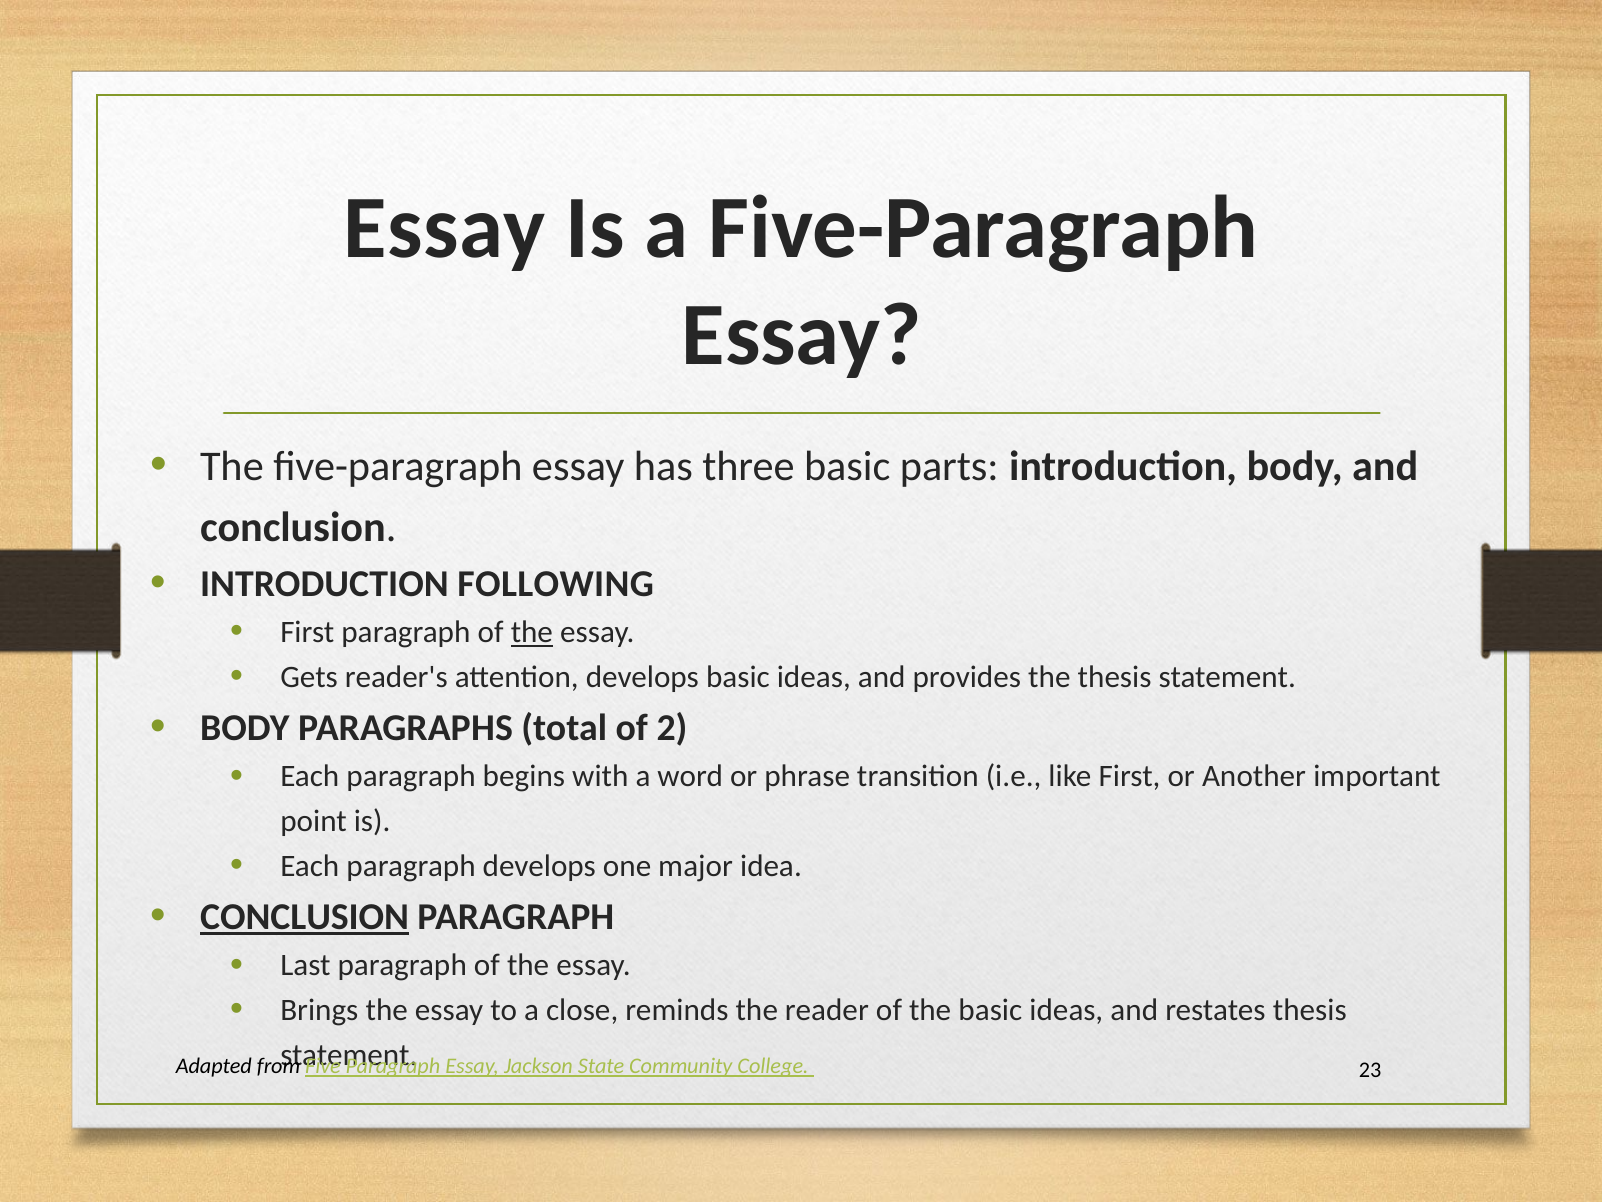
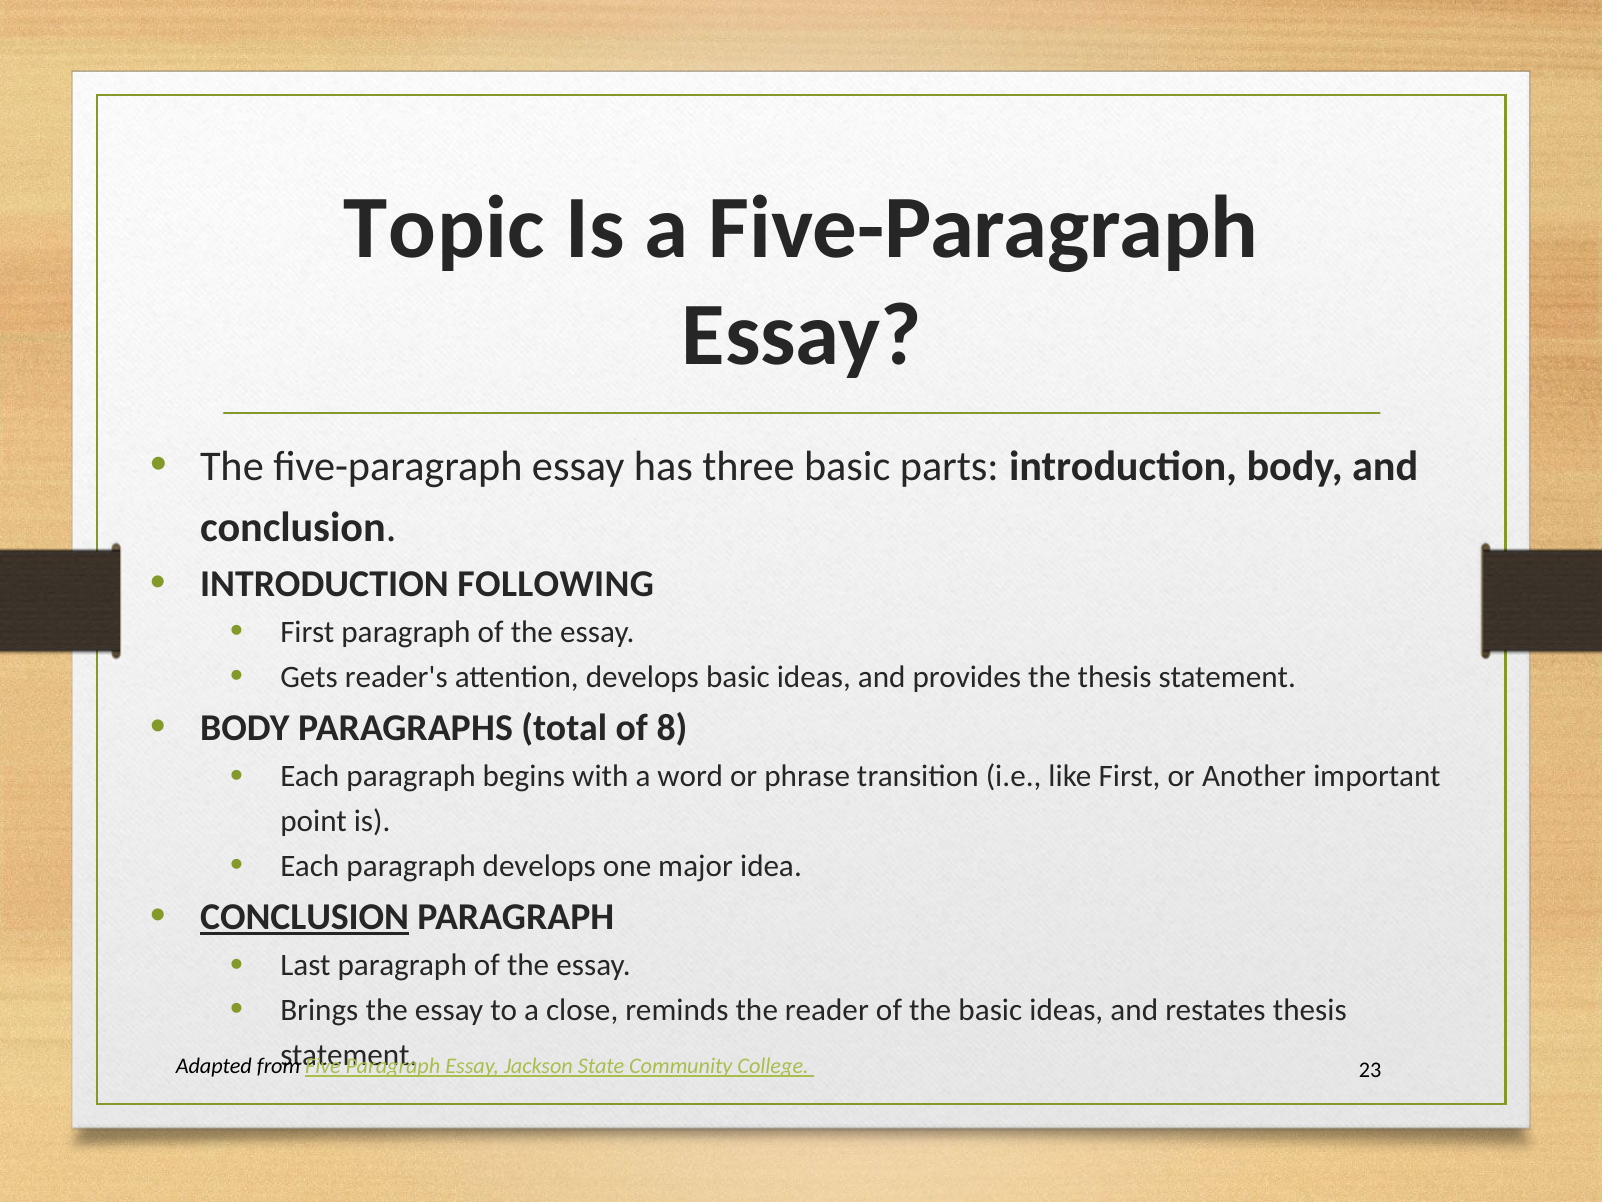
Essay: Essay -> Topic (445, 228)
the underline: present -> none (532, 632)
2: 2 -> 8 (672, 728)
